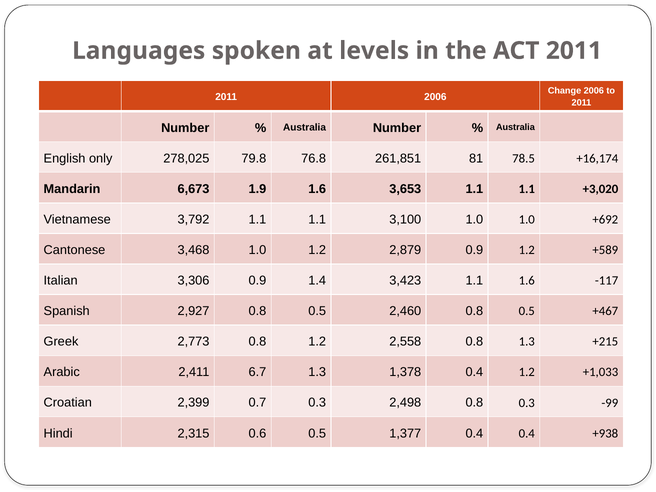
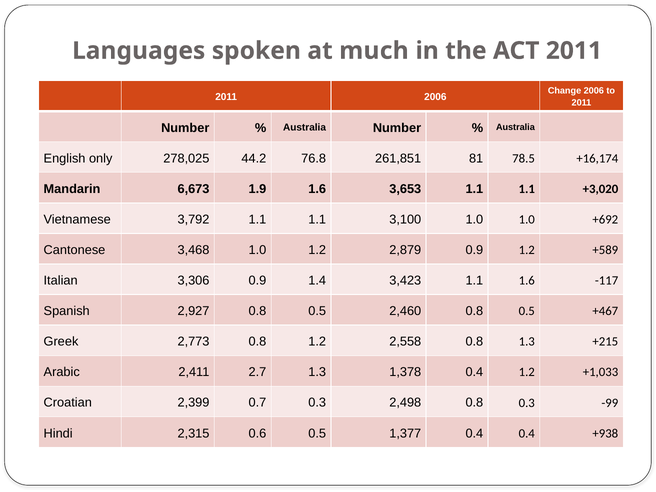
levels: levels -> much (374, 51)
79.8: 79.8 -> 44.2 (254, 158)
6.7: 6.7 -> 2.7 (257, 372)
